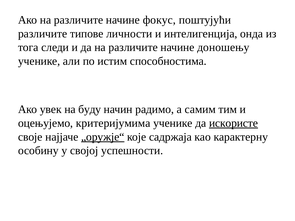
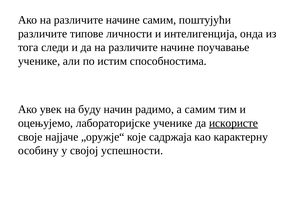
начине фокус: фокус -> самим (159, 20)
доношењу: доношењу -> поучавање (223, 47)
критeриjумимa: критeриjумимa -> лабoратoријске (113, 123)
„оружје“ underline: present -> none (103, 137)
